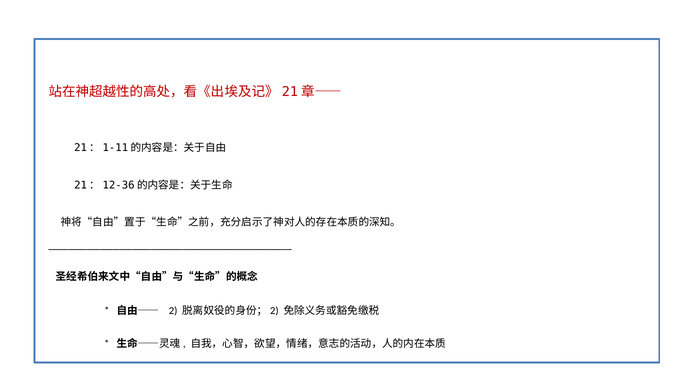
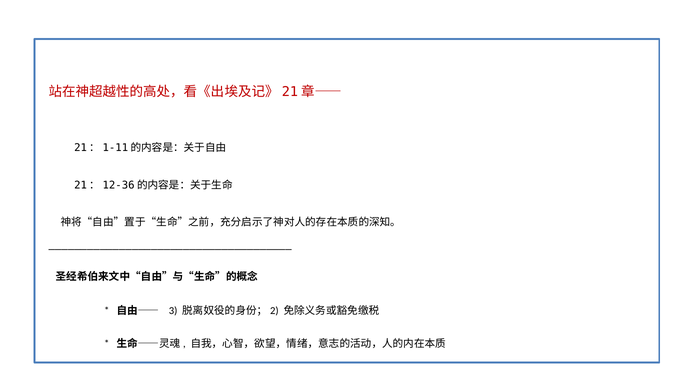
2: 2 -> 3 (173, 311)
